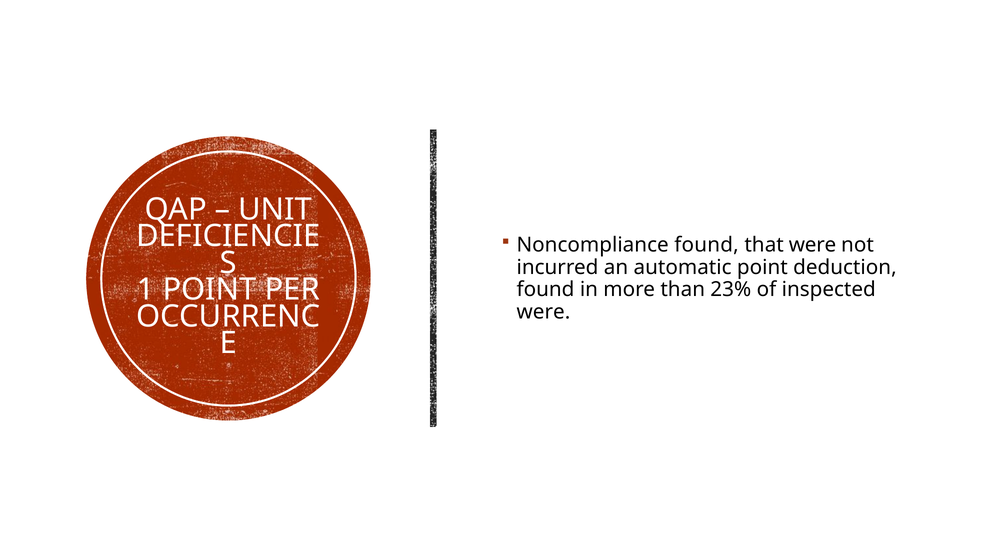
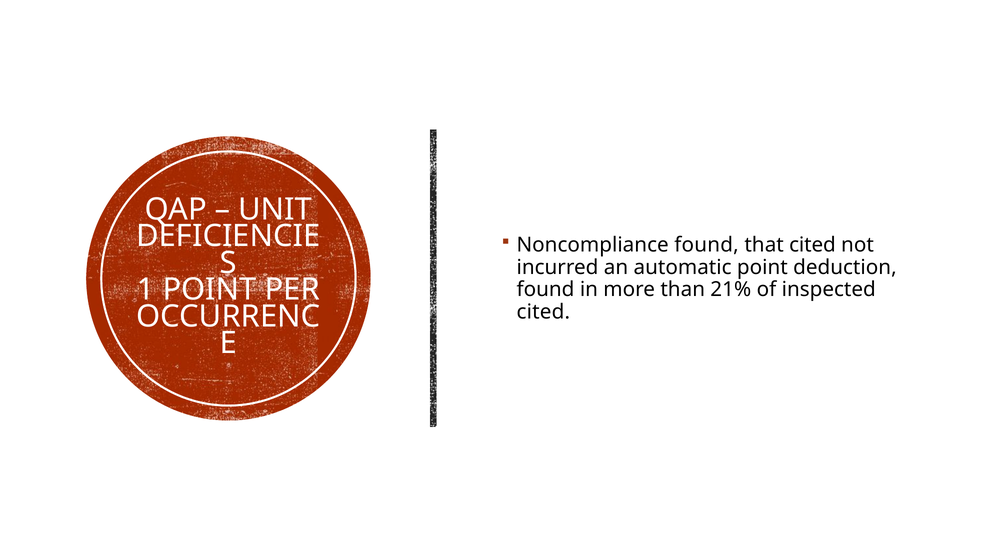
that were: were -> cited (812, 245)
23%: 23% -> 21% (731, 290)
were: were -> cited (543, 312)
